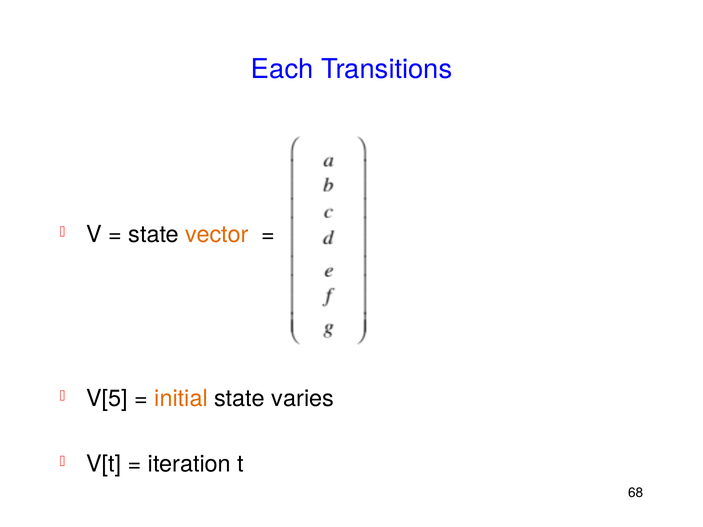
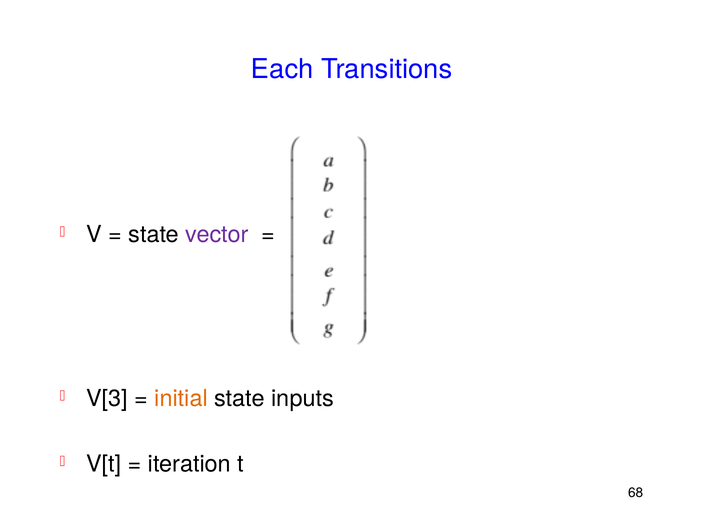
vector colour: orange -> purple (217, 235)
V[5: V[5 -> V[3 (107, 399)
varies: varies -> inputs (303, 399)
